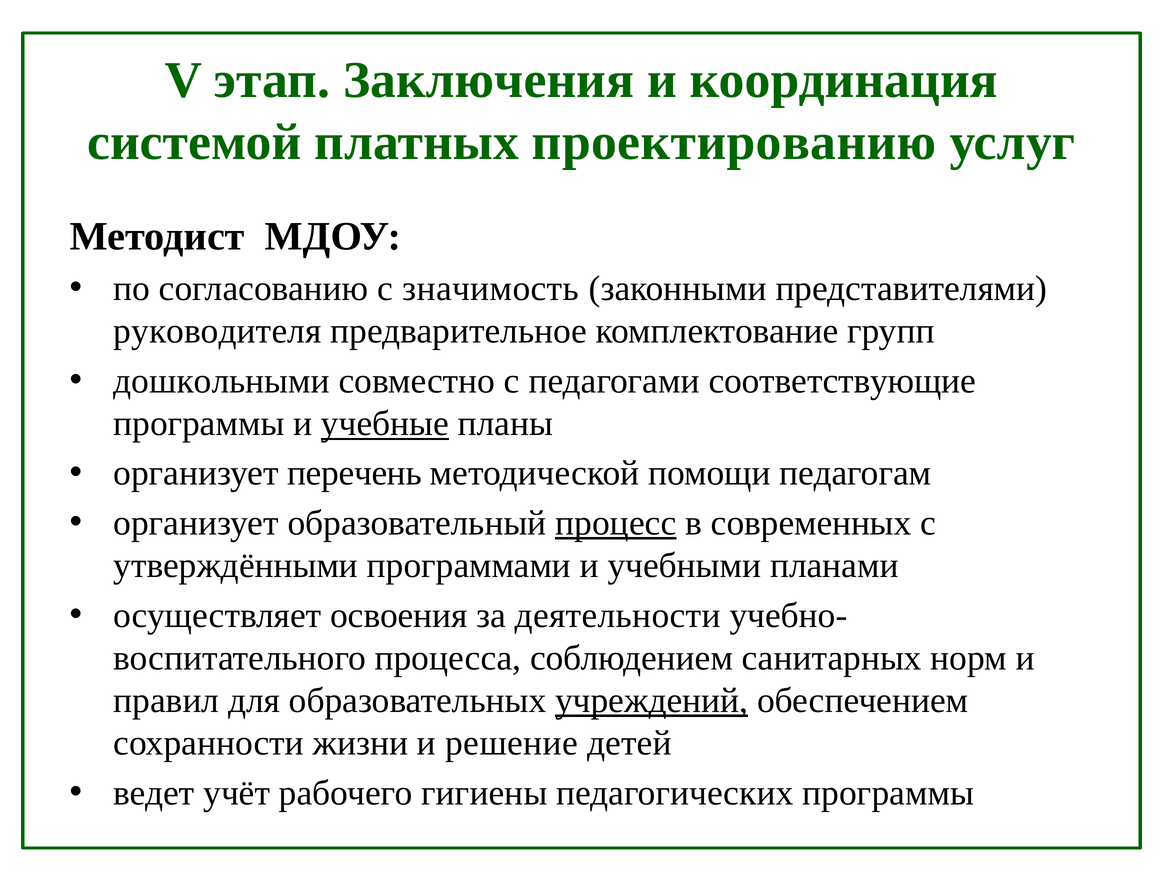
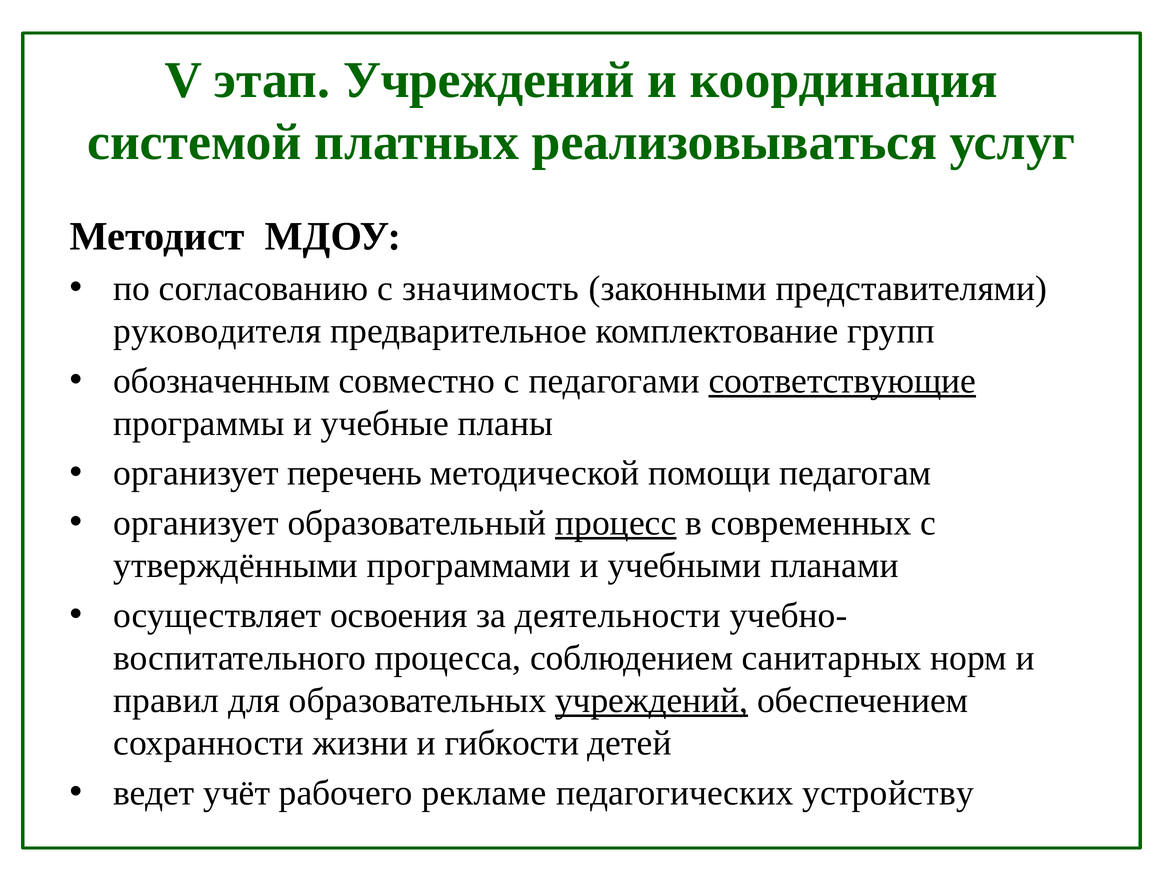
этап Заключения: Заключения -> Учреждений (489, 80)
проектированию: проектированию -> реализовываться (735, 142)
дошкольными: дошкольными -> обозначенным (222, 381)
соответствующие underline: none -> present (842, 381)
учебные underline: present -> none (385, 424)
решение: решение -> гибкости (512, 743)
гигиены: гигиены -> рекламе (484, 793)
педагогических программы: программы -> устройству (888, 793)
